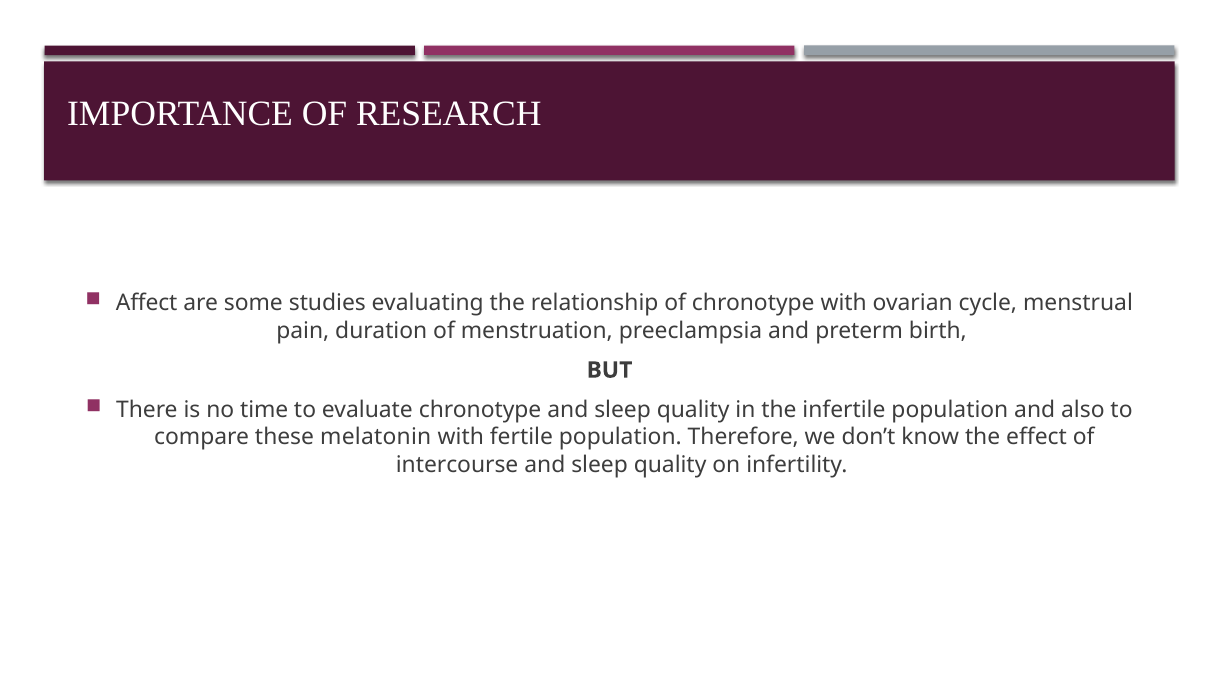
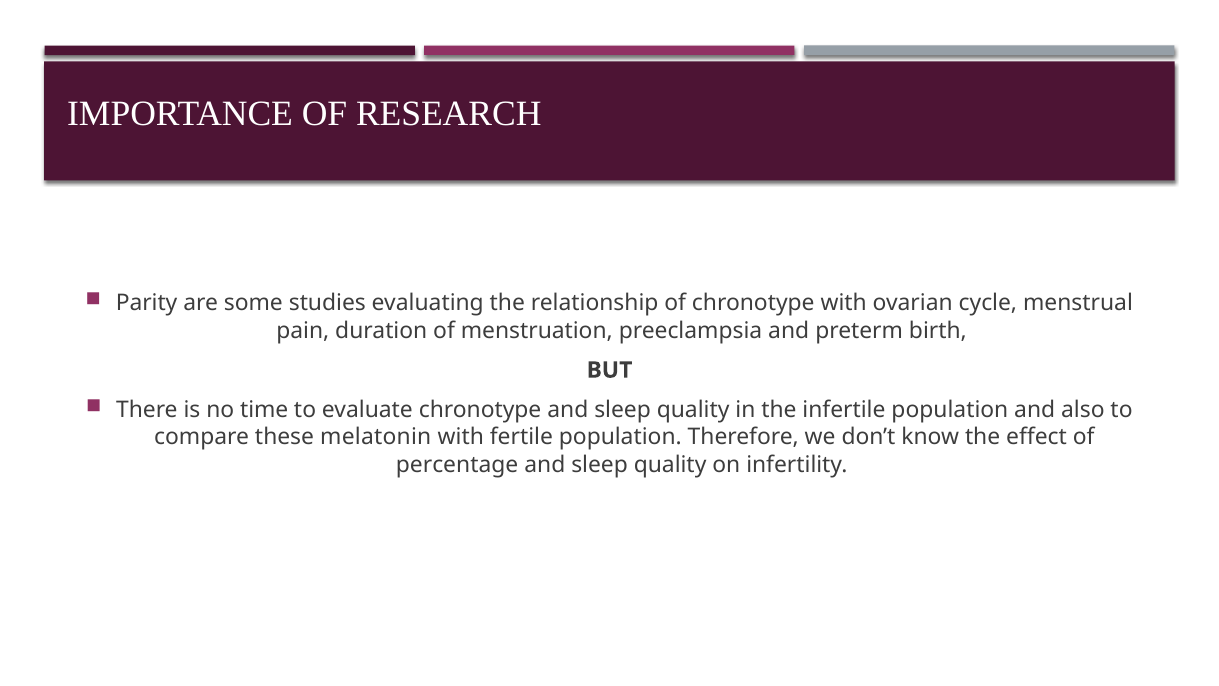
Affect: Affect -> Parity (147, 303)
intercourse: intercourse -> percentage (457, 464)
